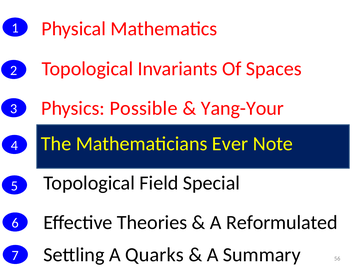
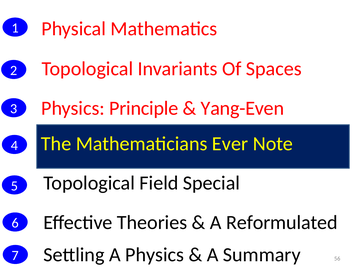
Possible: Possible -> Principle (144, 108)
Yang-Your: Yang-Your -> Yang-Even (242, 108)
A Quarks: Quarks -> Physics (155, 255)
